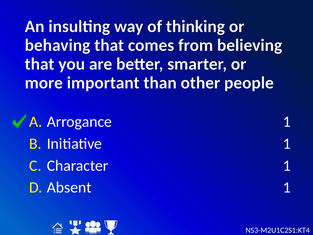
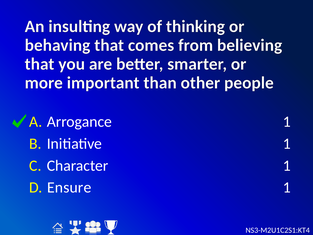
Absent: Absent -> Ensure (69, 187)
